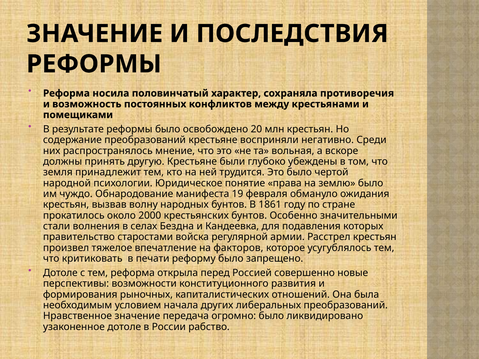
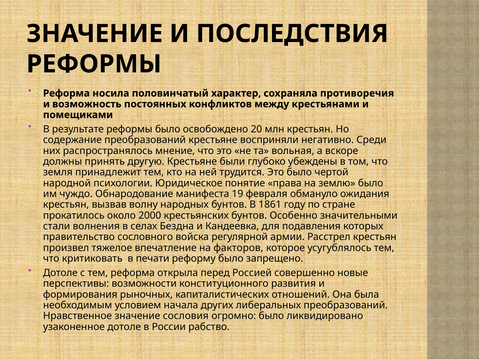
старостами: старостами -> сословного (145, 237)
передача: передача -> сословия (186, 316)
